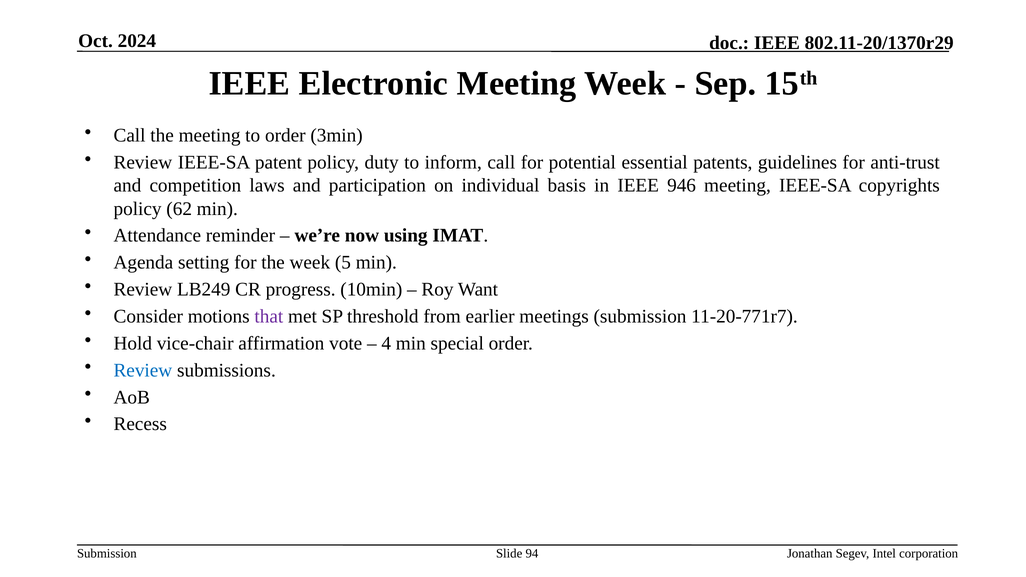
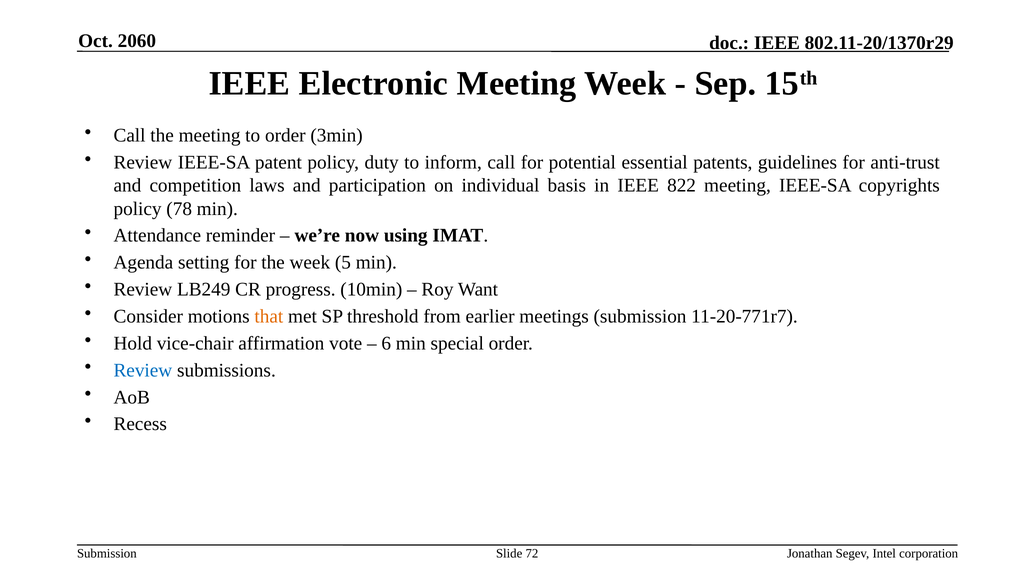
2024: 2024 -> 2060 (137, 41)
946: 946 -> 822 (682, 186)
62: 62 -> 78 (179, 209)
that colour: purple -> orange (269, 316)
4: 4 -> 6 (386, 343)
94: 94 -> 72 (532, 554)
